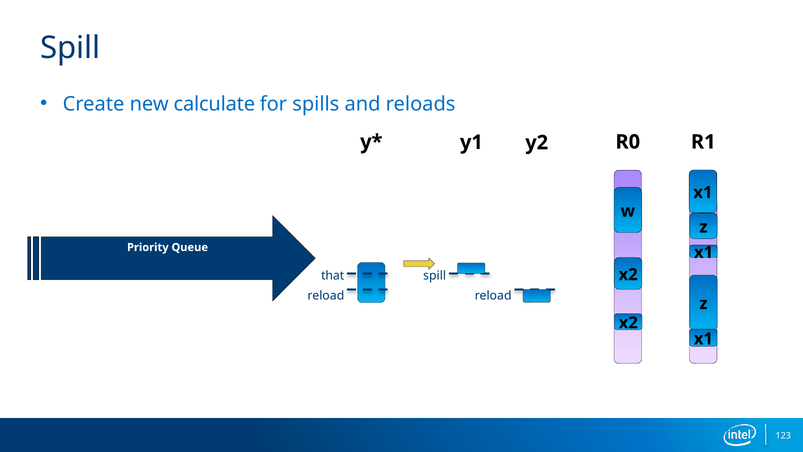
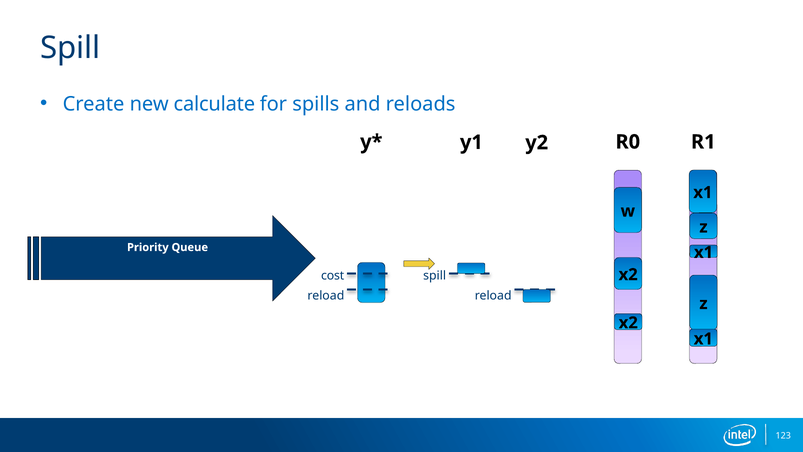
that: that -> cost (333, 276)
